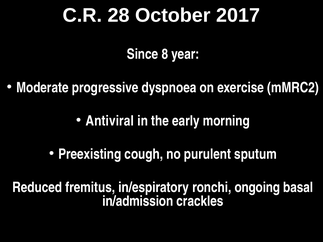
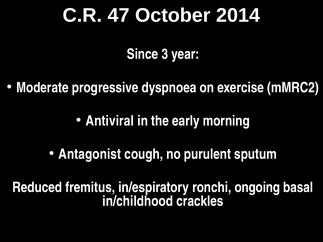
28: 28 -> 47 (119, 15)
2017: 2017 -> 2014 (238, 15)
8: 8 -> 3 (165, 54)
Preexisting: Preexisting -> Antagonist (90, 154)
in/admission: in/admission -> in/childhood (138, 201)
